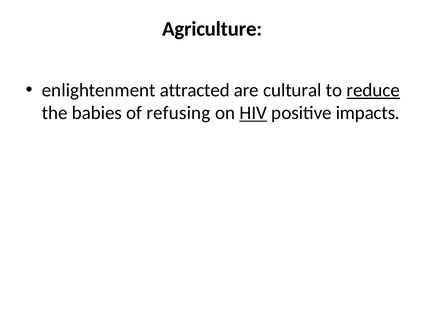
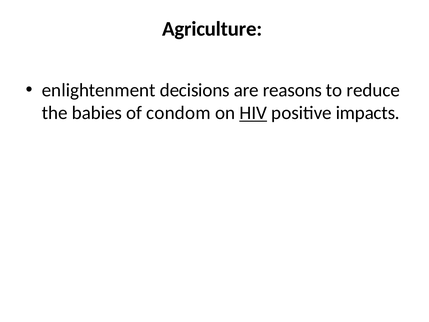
attracted: attracted -> decisions (195, 90)
cultural: cultural -> reasons (292, 90)
reduce underline: present -> none (373, 90)
refusing: refusing -> condom (178, 113)
